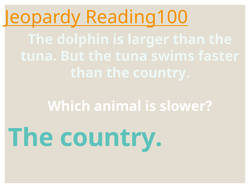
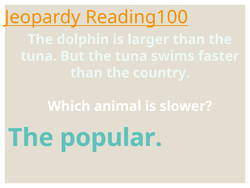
country: country -> popular (111, 137)
